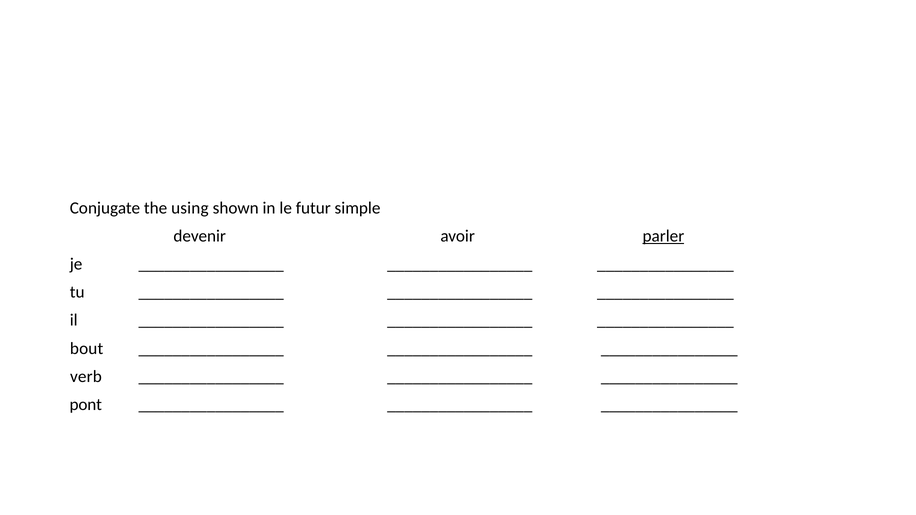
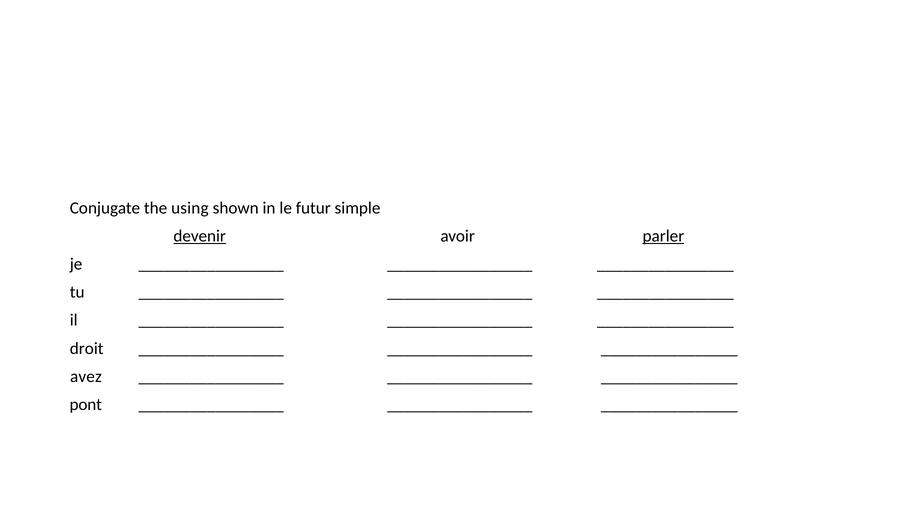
devenir underline: none -> present (200, 236)
bout: bout -> droit (87, 349)
verb: verb -> avez (86, 377)
